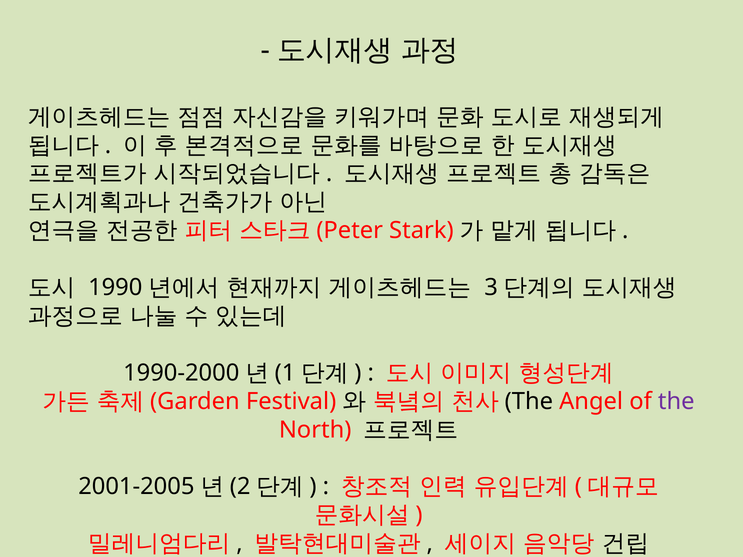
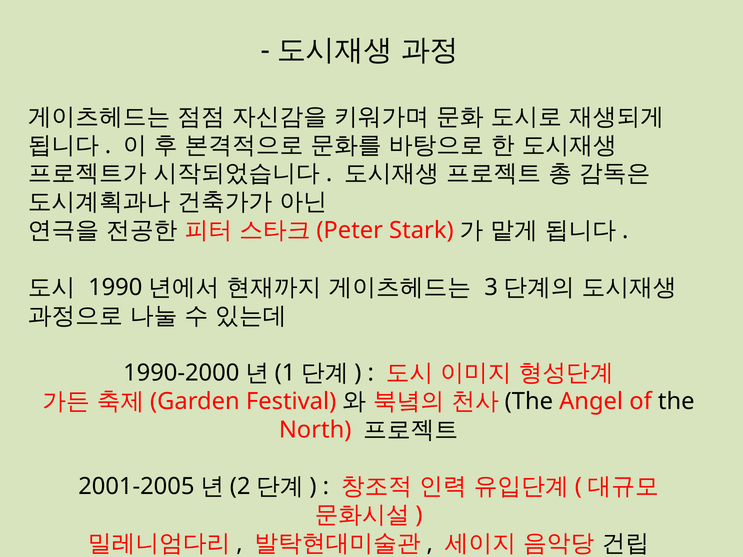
the colour: purple -> black (676, 401)
